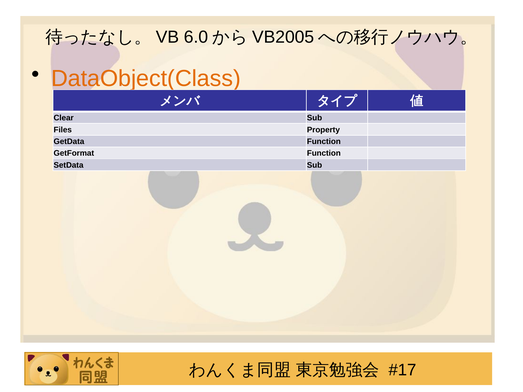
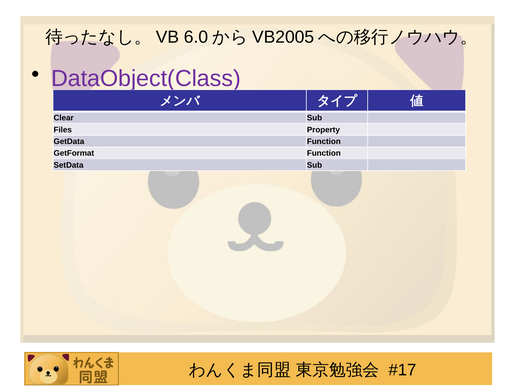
DataObject(Class colour: orange -> purple (146, 78)
